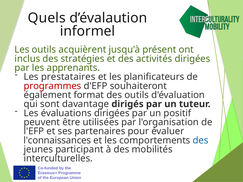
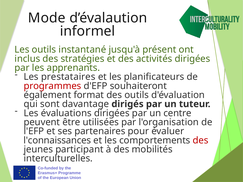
Quels: Quels -> Mode (47, 18)
acquièrent: acquièrent -> instantané (82, 50)
positif: positif -> centre (177, 113)
des colour: blue -> red (201, 140)
